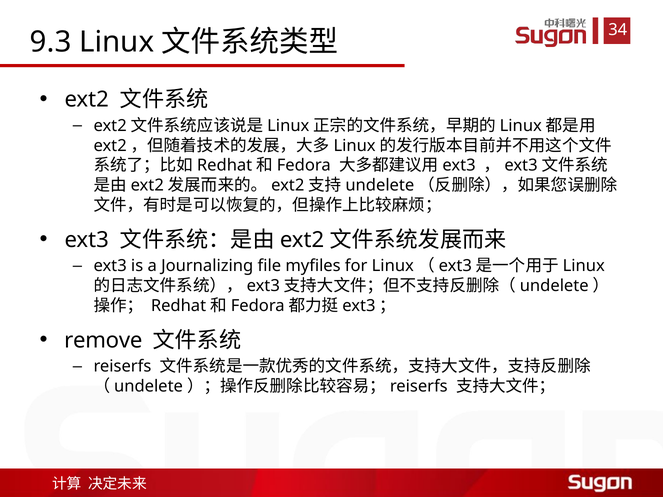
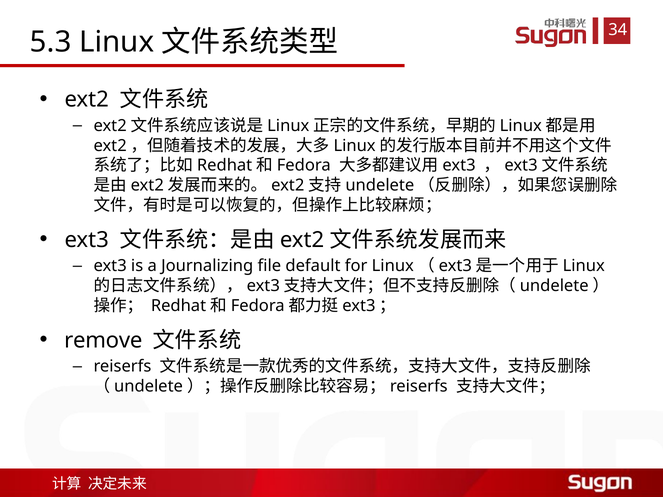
9.3: 9.3 -> 5.3 (51, 42)
myfiles: myfiles -> default (313, 266)
